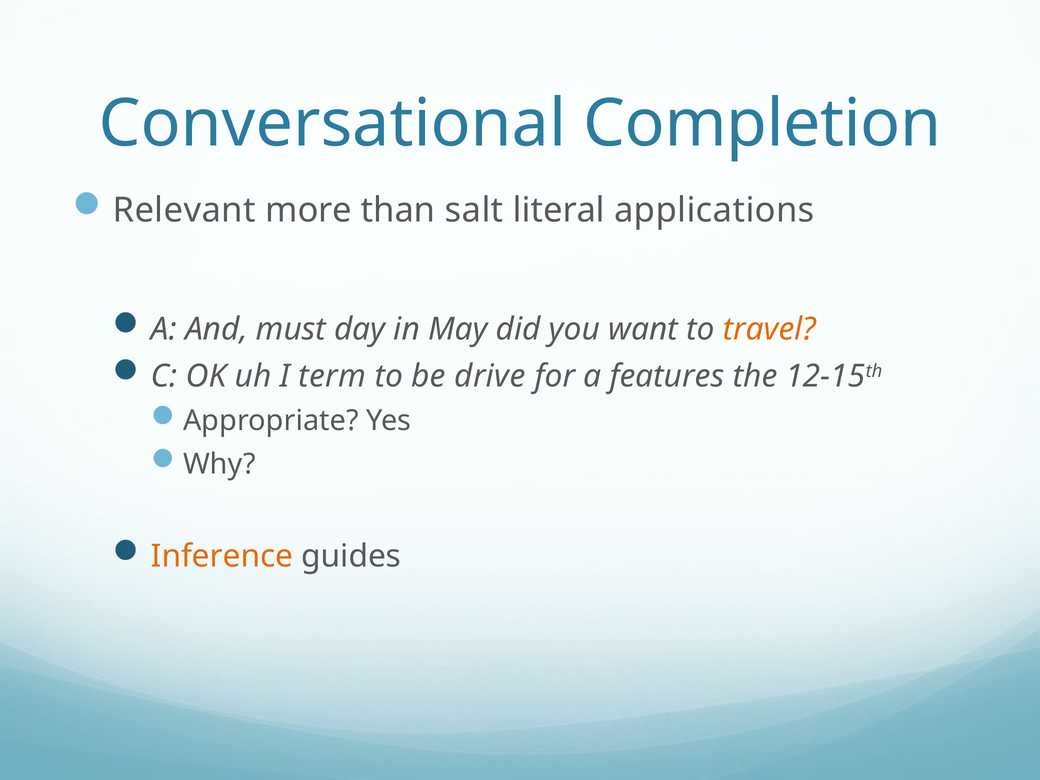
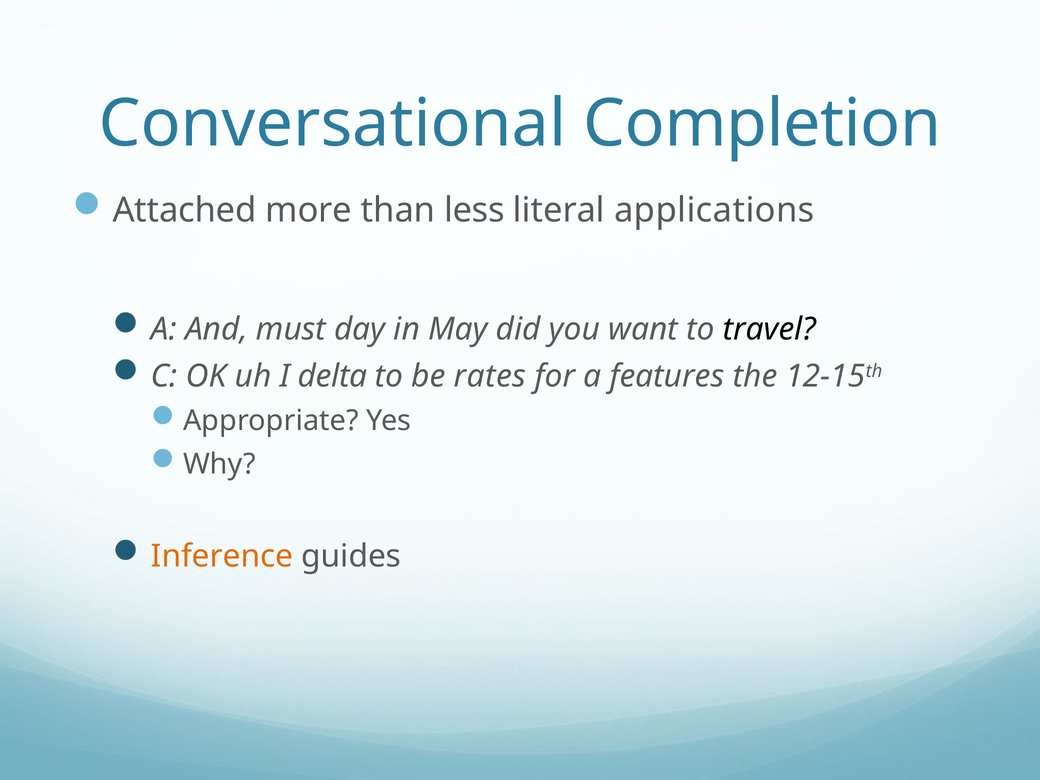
Relevant: Relevant -> Attached (184, 210)
salt: salt -> less (474, 210)
travel colour: orange -> black (769, 329)
term: term -> delta (332, 376)
drive: drive -> rates (490, 376)
